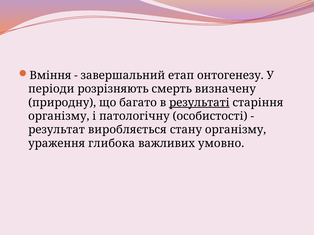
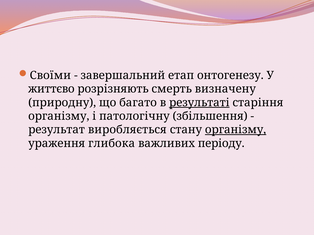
Вміння: Вміння -> Своїми (50, 76)
періоди: періоди -> життєво (51, 89)
особистості: особистості -> збільшення (210, 116)
організму underline: none -> present (236, 130)
умовно: умовно -> періоду (221, 144)
